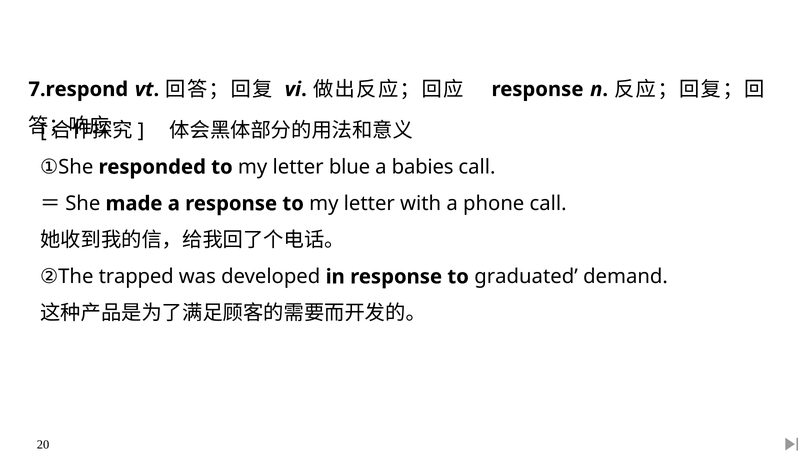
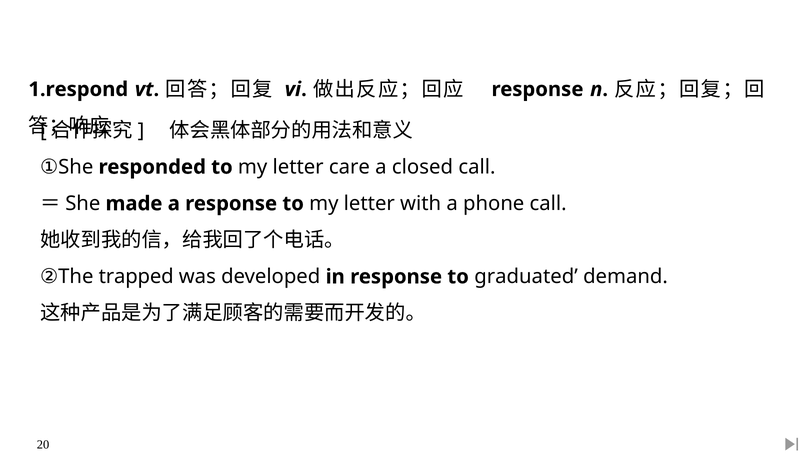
7.respond: 7.respond -> 1.respond (78, 89)
blue: blue -> care (349, 167)
babies: babies -> closed (422, 167)
